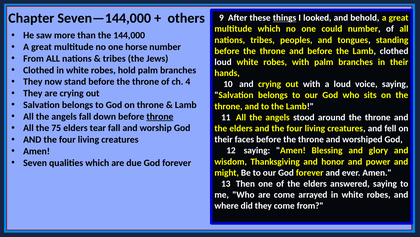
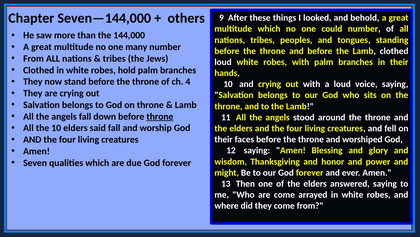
things underline: present -> none (285, 18)
horse: horse -> many (136, 47)
the 75: 75 -> 10 (56, 128)
tear: tear -> said (98, 128)
